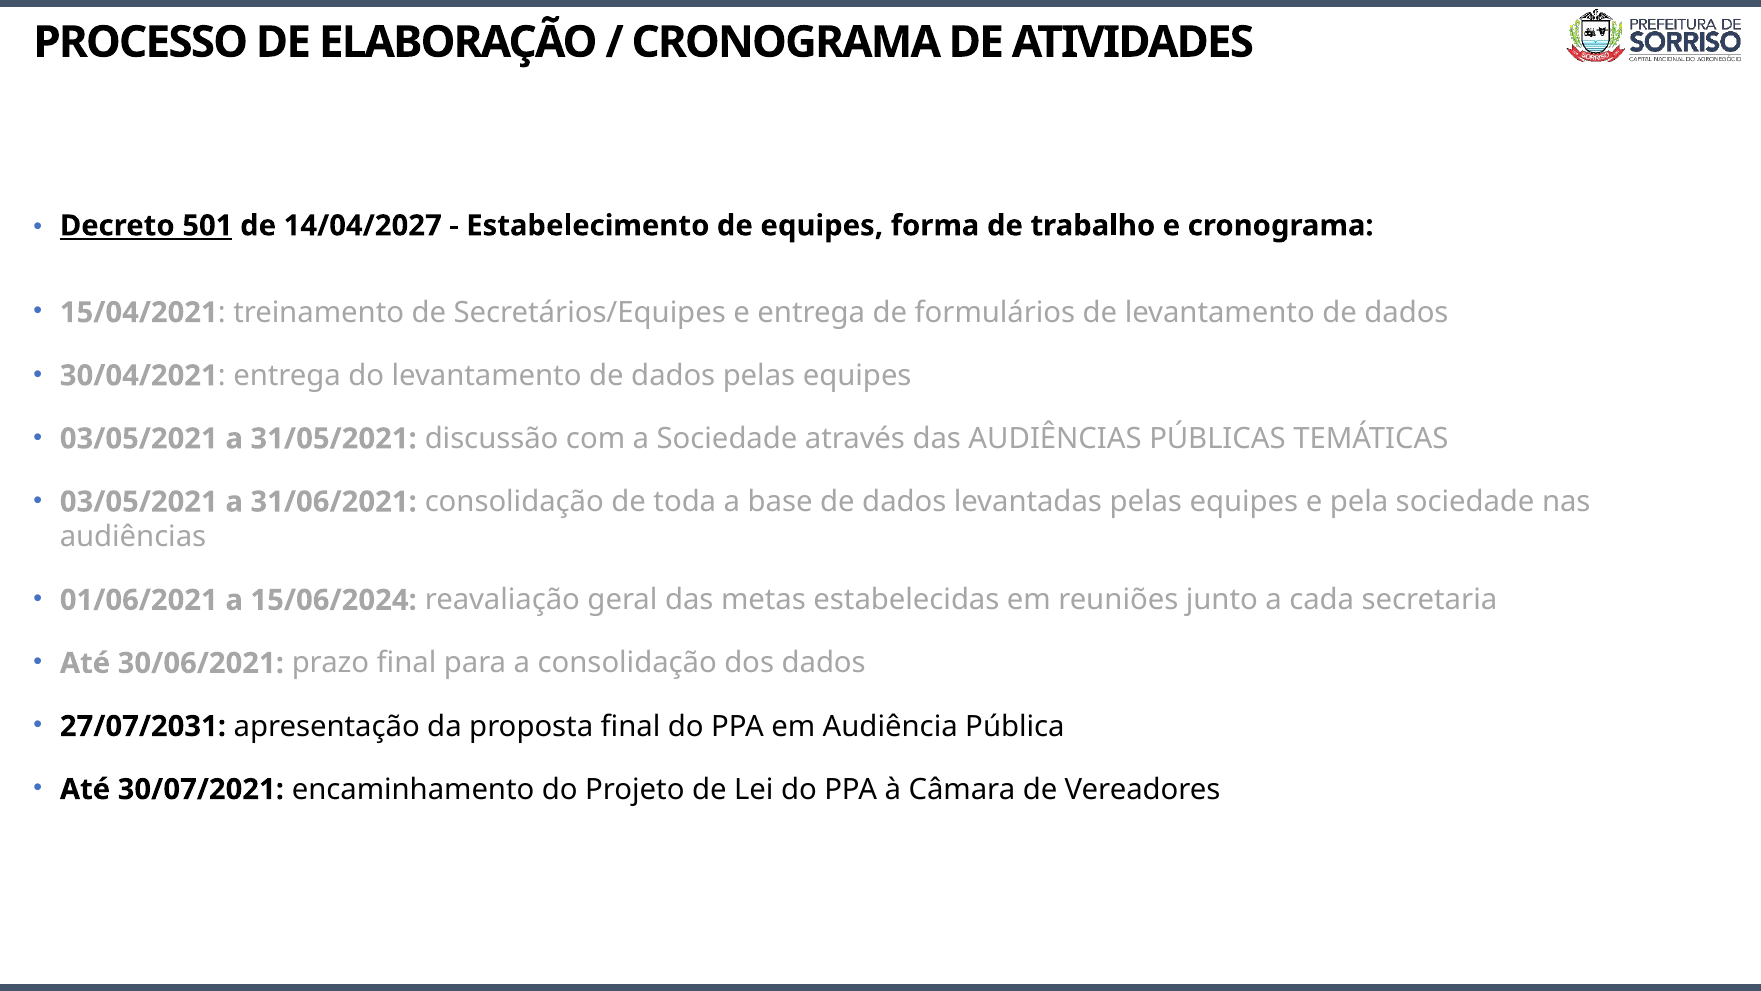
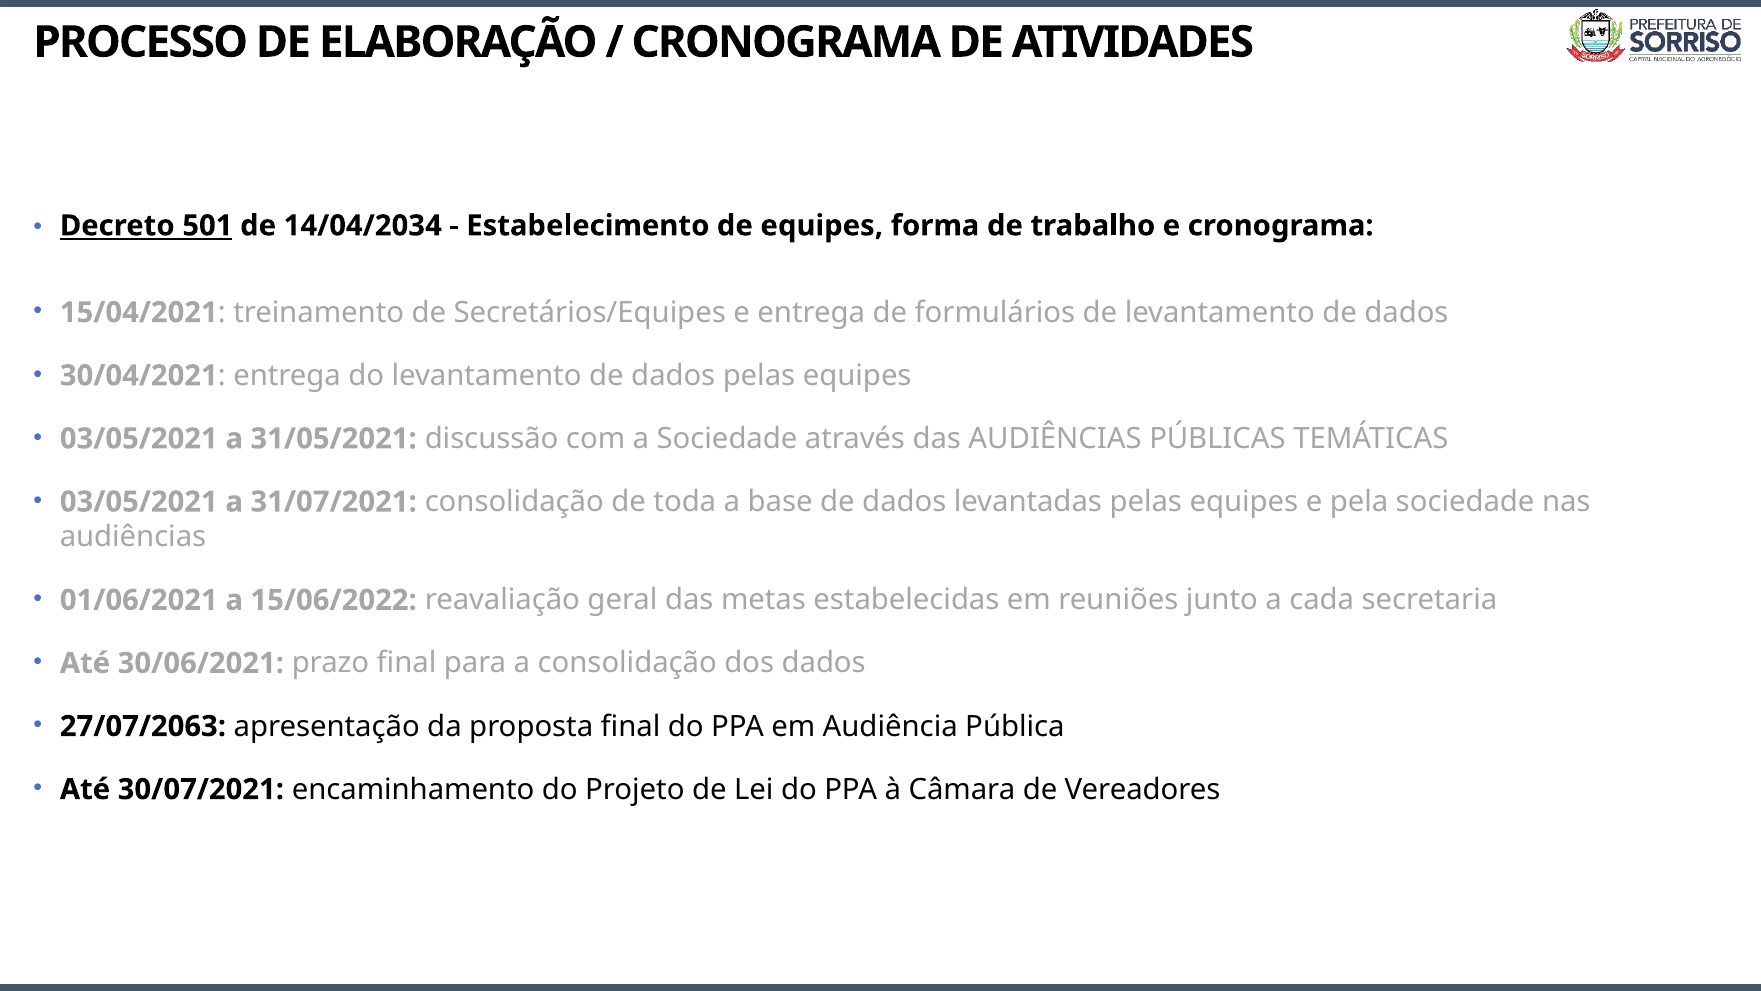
14/04/2027: 14/04/2027 -> 14/04/2034 (363, 226)
31/06/2021: 31/06/2021 -> 31/07/2021 (334, 502)
15/06/2024: 15/06/2024 -> 15/06/2022 (334, 600)
27/07/2031: 27/07/2031 -> 27/07/2063 (143, 726)
